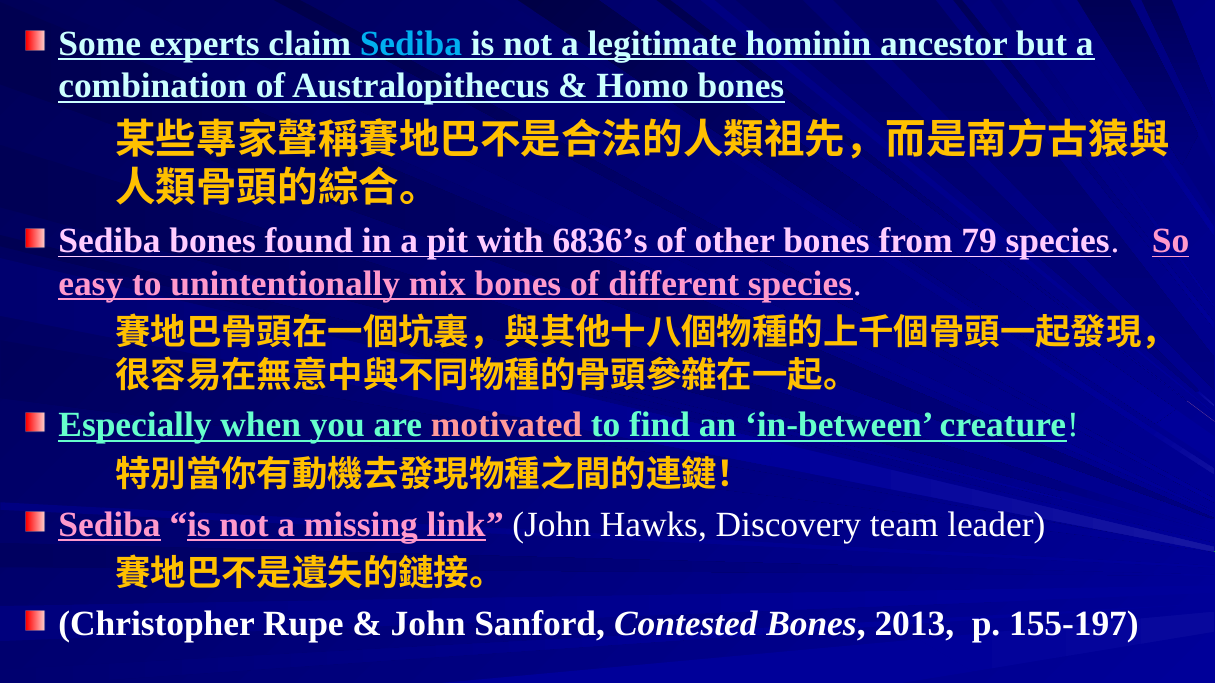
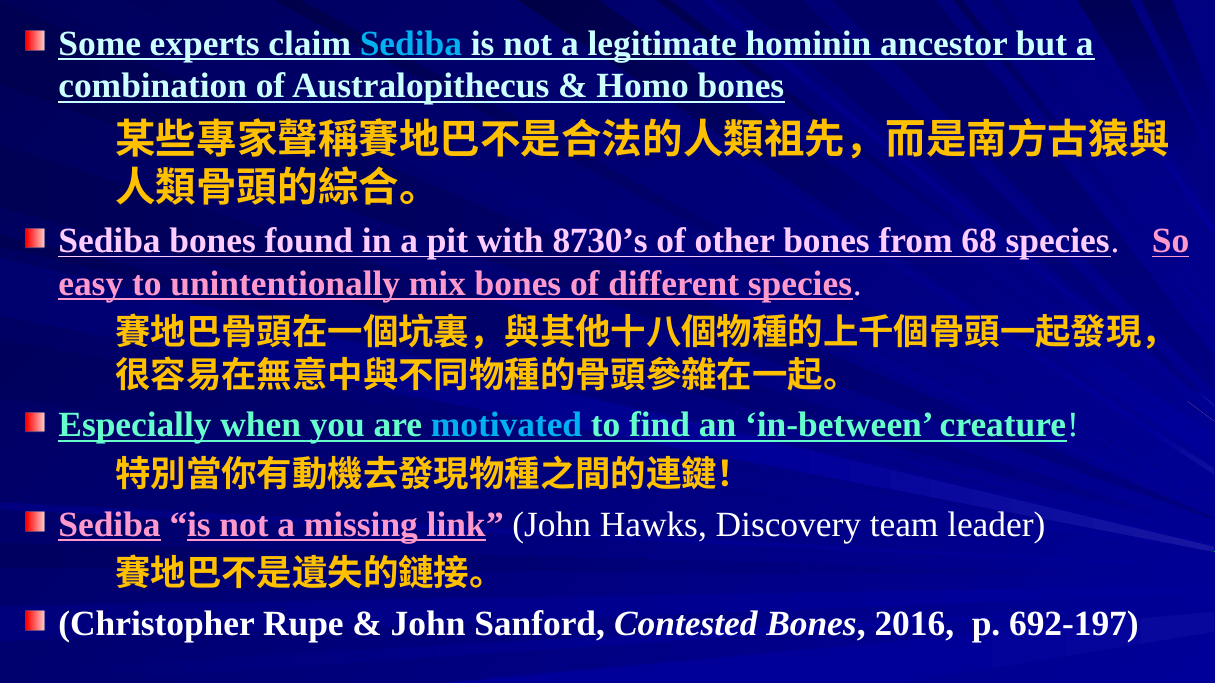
6836’s: 6836’s -> 8730’s (600, 241)
79: 79 -> 68 (979, 241)
motivated colour: pink -> light blue (507, 425)
2013: 2013 -> 2016 (914, 624)
155-197: 155-197 -> 692-197 (1074, 624)
